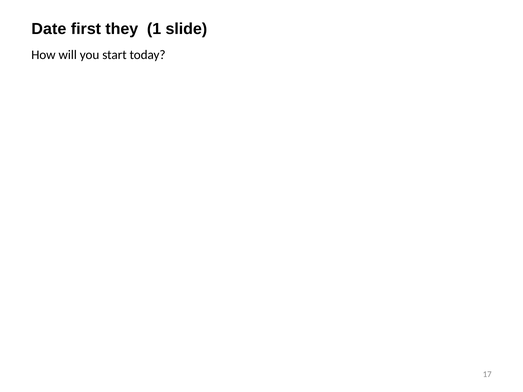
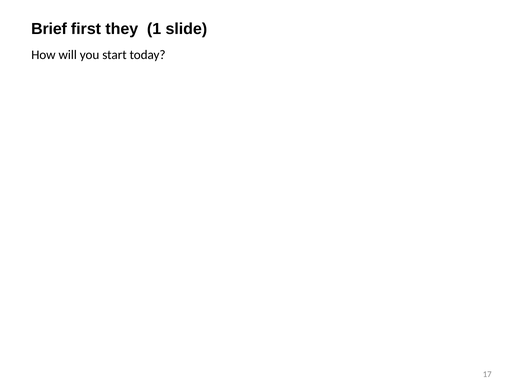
Date: Date -> Brief (49, 29)
